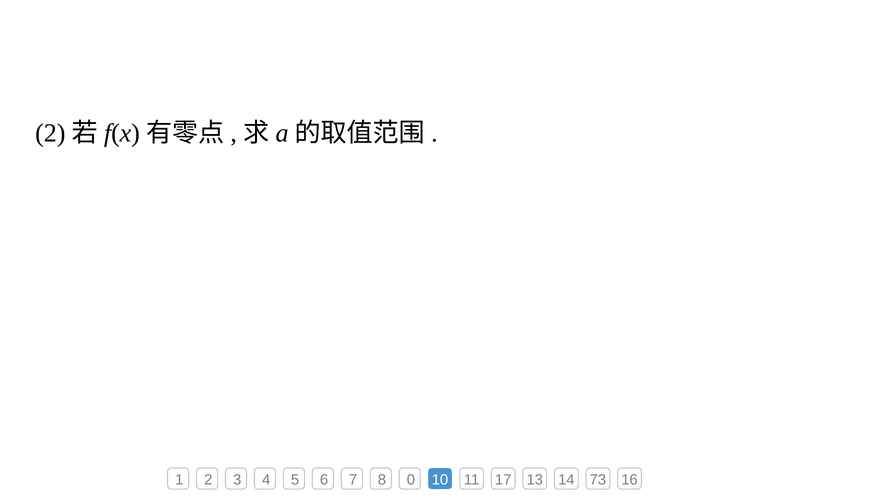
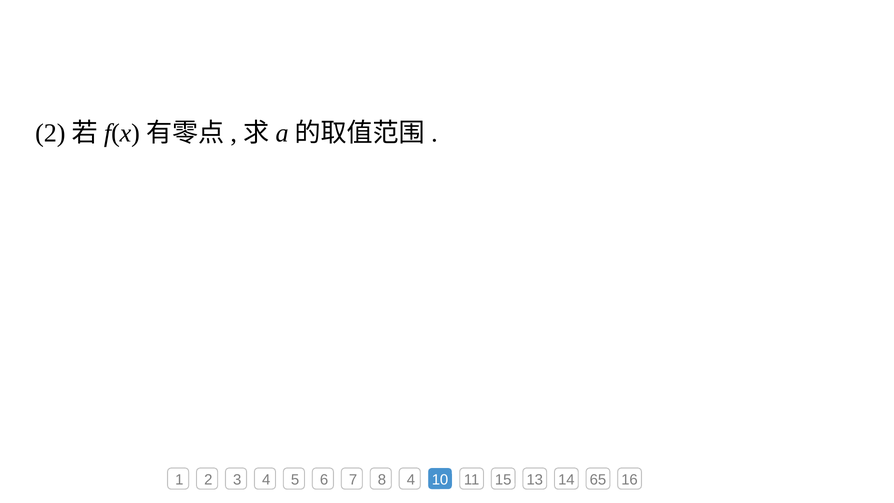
8 0: 0 -> 4 (411, 479)
17: 17 -> 15 (503, 479)
73: 73 -> 65 (598, 479)
